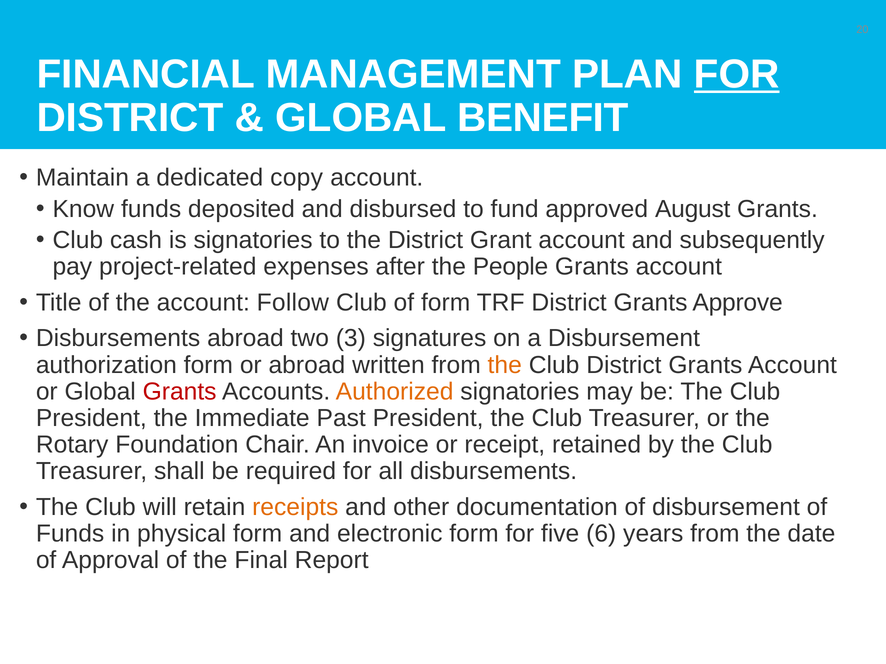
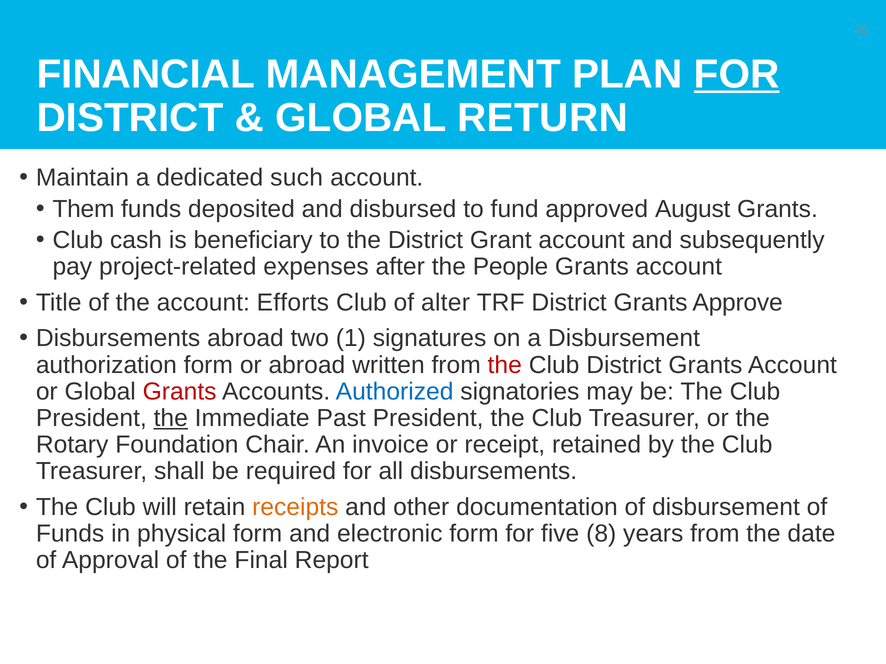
BENEFIT: BENEFIT -> RETURN (543, 118)
copy: copy -> such (297, 178)
Know: Know -> Them (83, 209)
is signatories: signatories -> beneficiary (253, 240)
Follow: Follow -> Efforts (293, 303)
of form: form -> alter (446, 303)
3: 3 -> 1 (351, 339)
the colour: orange -> red (505, 365)
Authorized colour: orange -> blue (395, 392)
the underline: none -> present (171, 418)
6: 6 -> 8 (601, 534)
